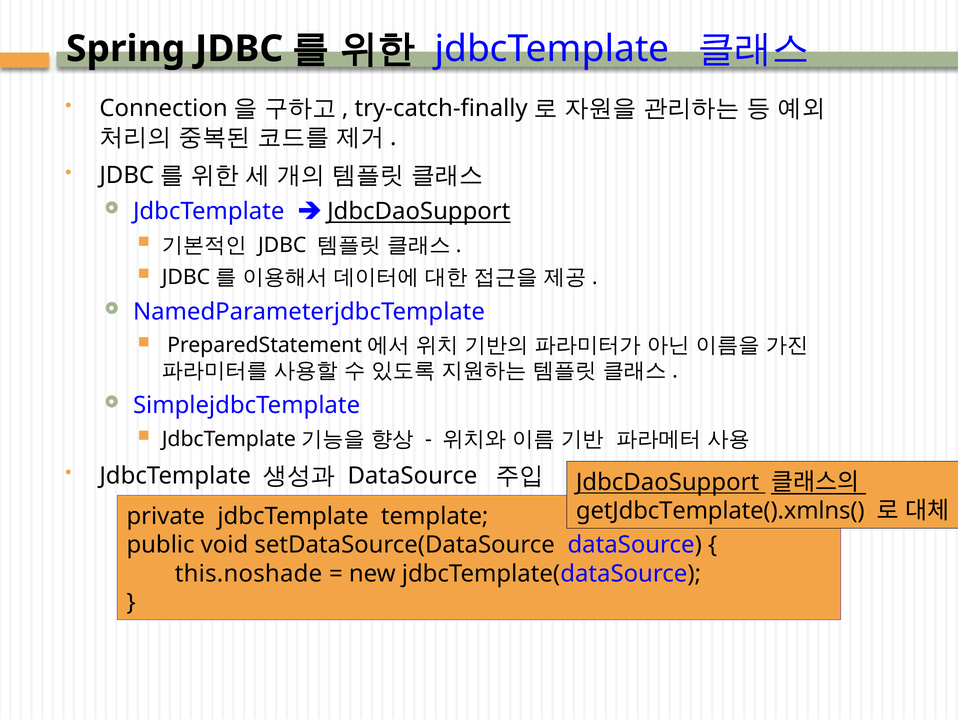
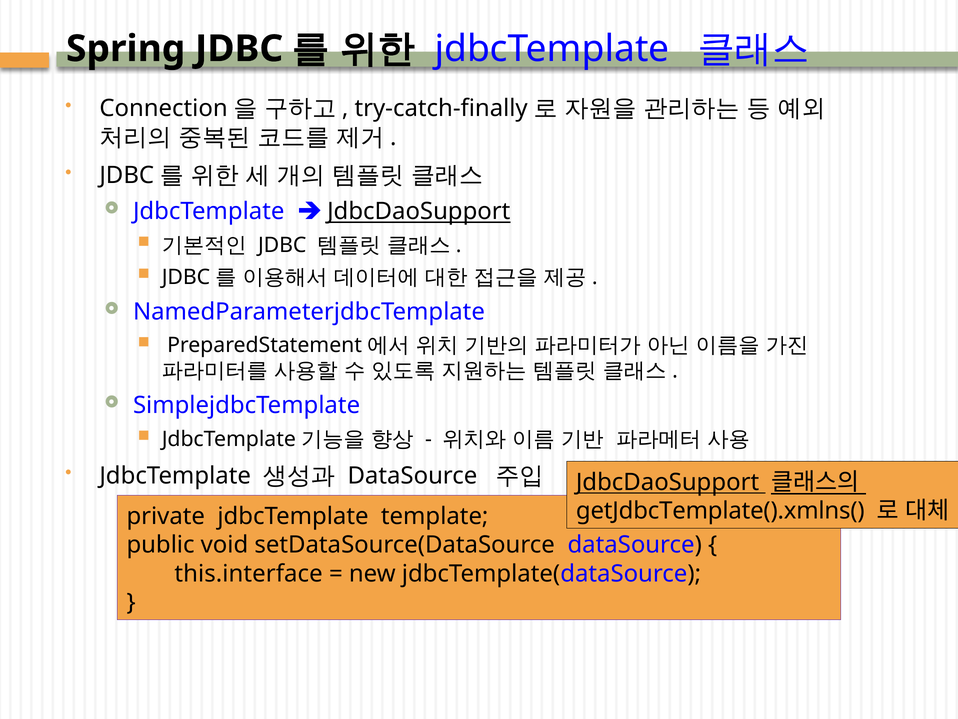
this.noshade: this.noshade -> this.interface (249, 573)
